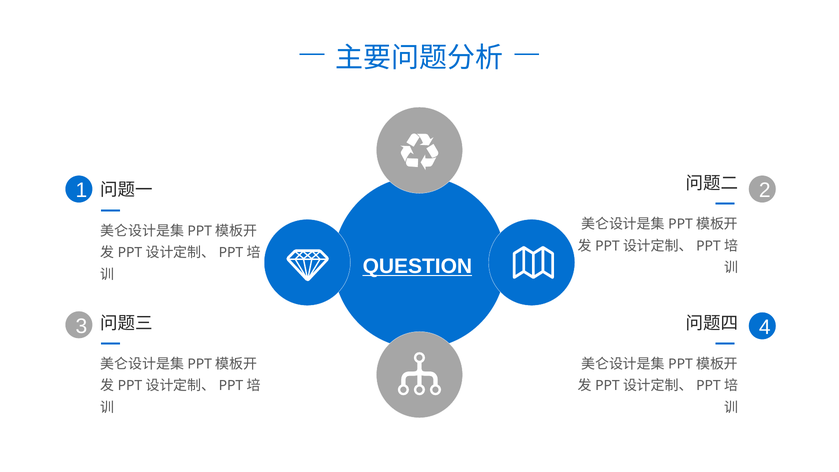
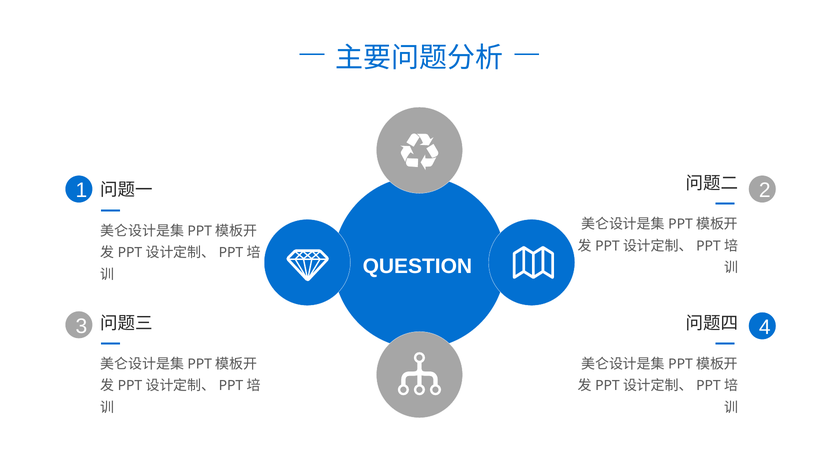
QUESTION underline: present -> none (417, 266)
